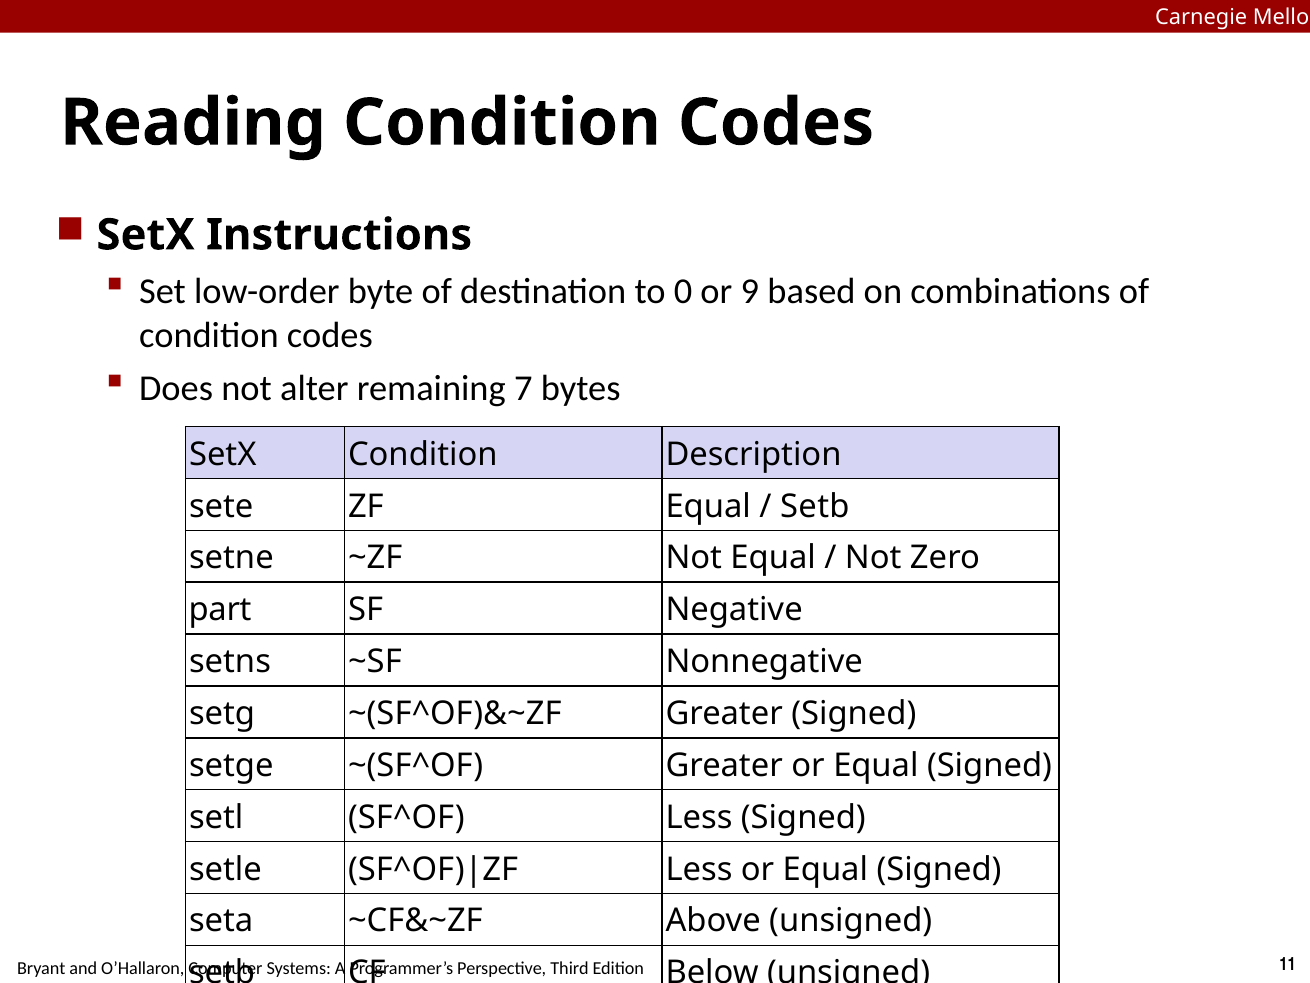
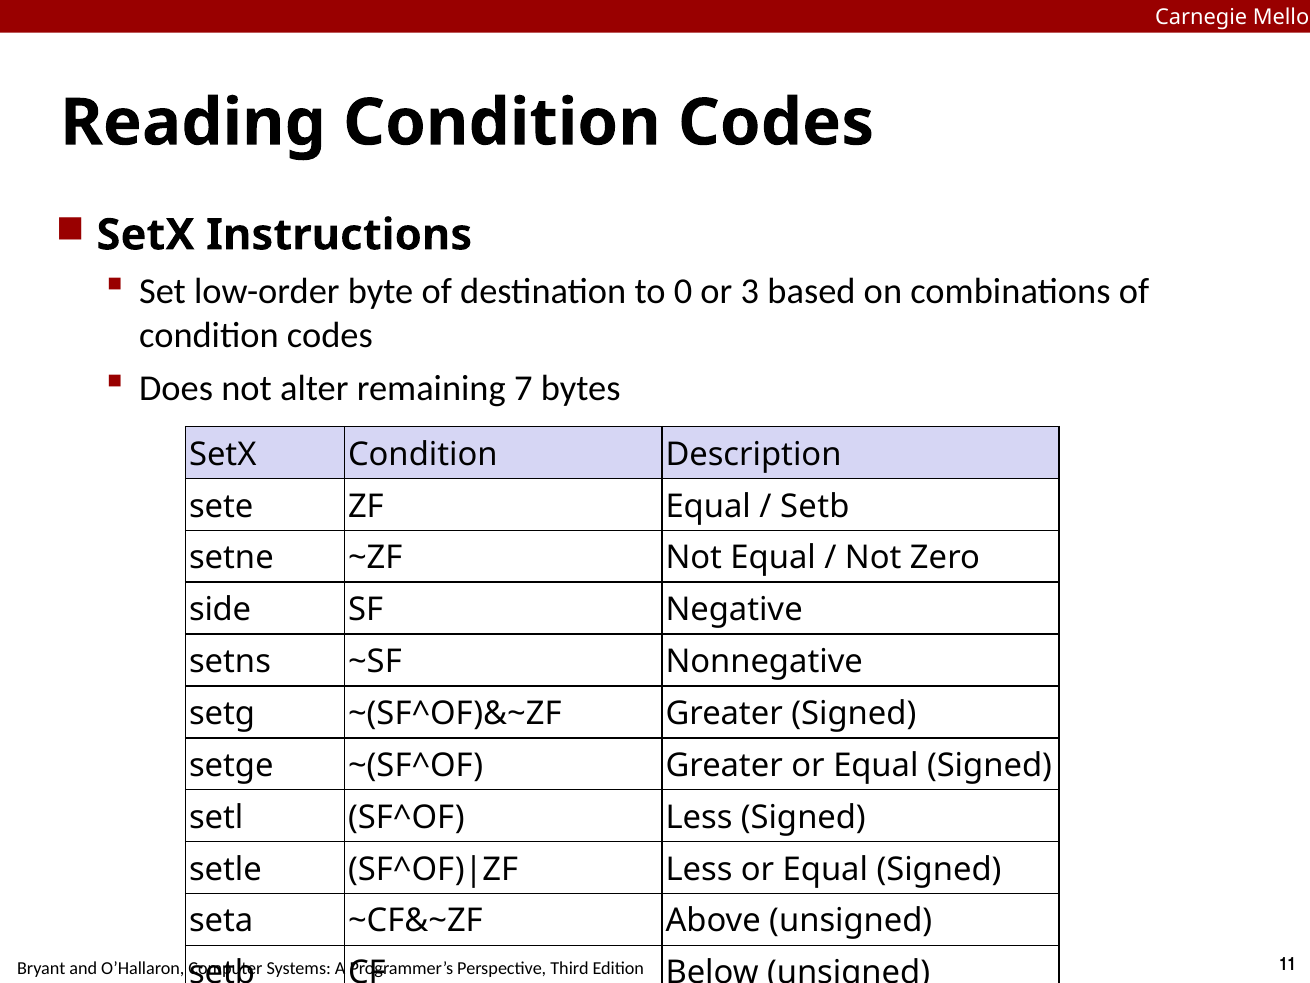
9: 9 -> 3 (750, 292)
part: part -> side (220, 610)
